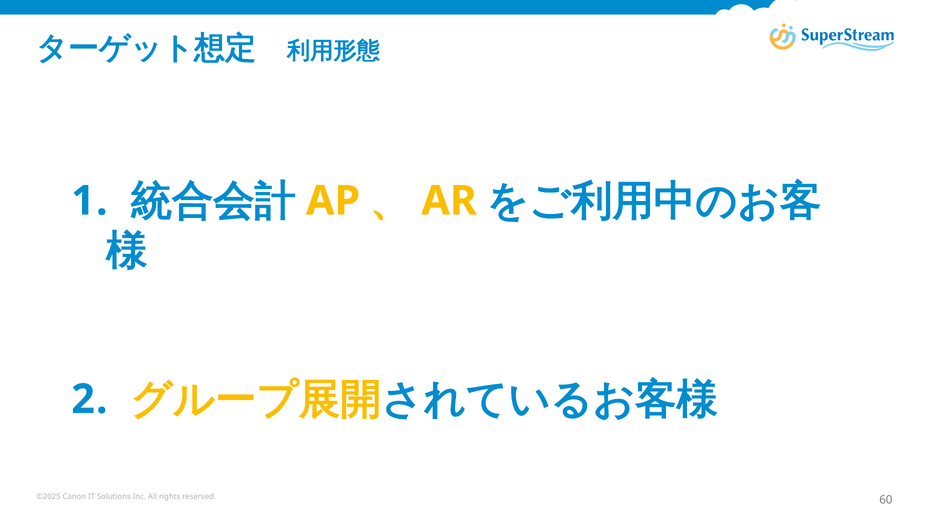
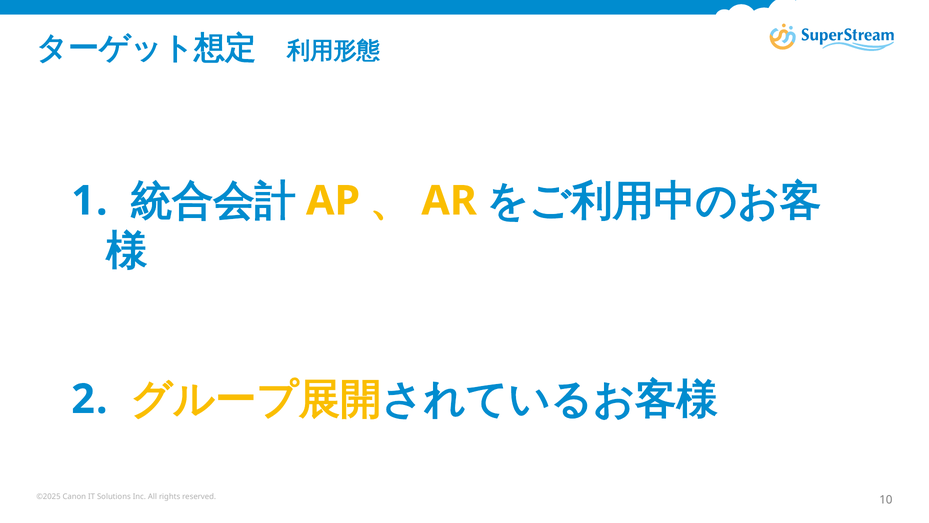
60: 60 -> 10 (886, 499)
